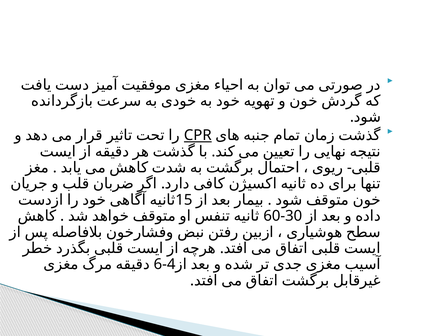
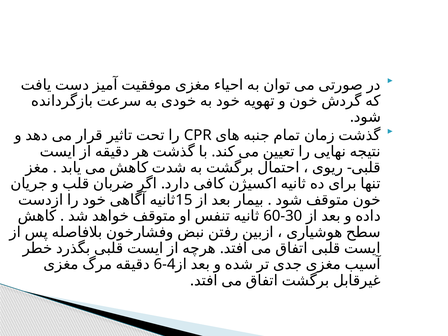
CPR underline: present -> none (198, 135)
